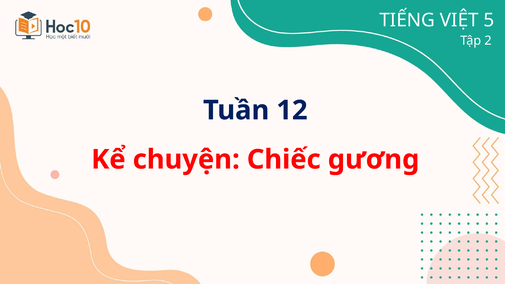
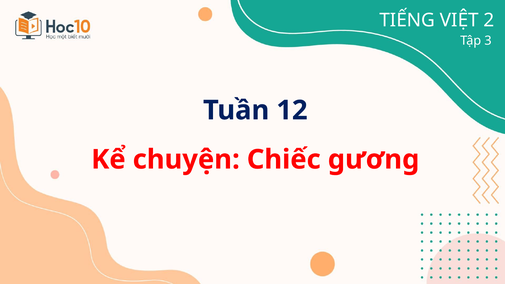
5: 5 -> 2 (489, 20)
2: 2 -> 3 (488, 41)
